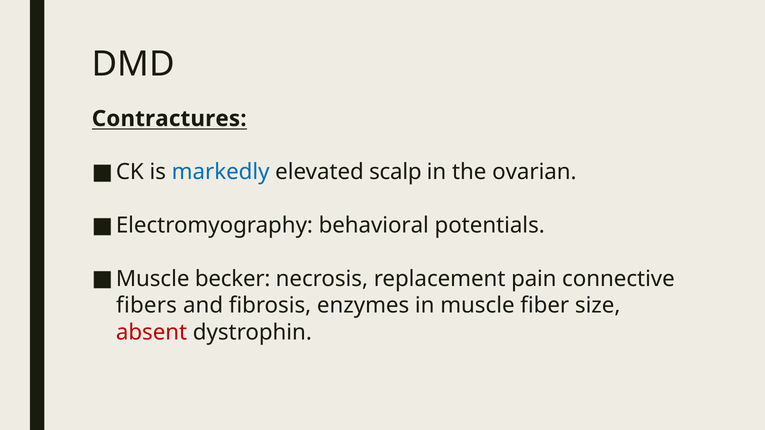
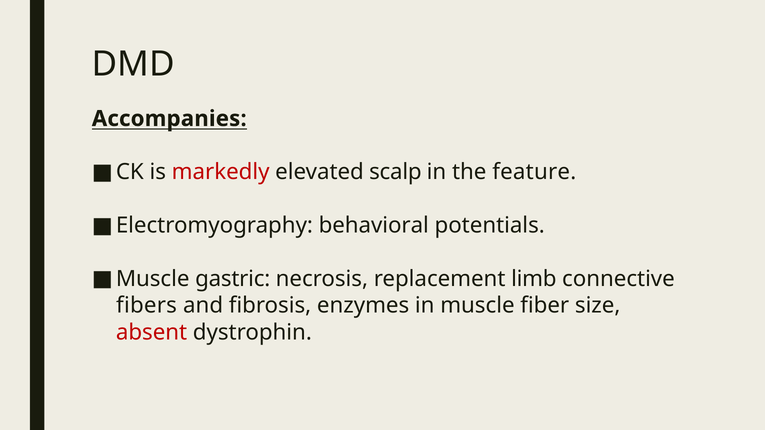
Contractures: Contractures -> Accompanies (169, 119)
markedly colour: blue -> red (221, 172)
ovarian: ovarian -> feature (534, 172)
becker: becker -> gastric (233, 279)
pain: pain -> limb (534, 279)
